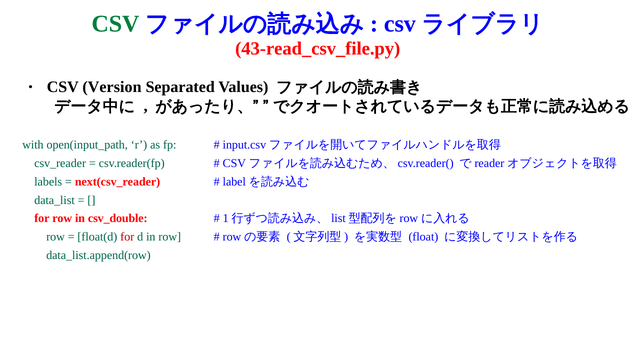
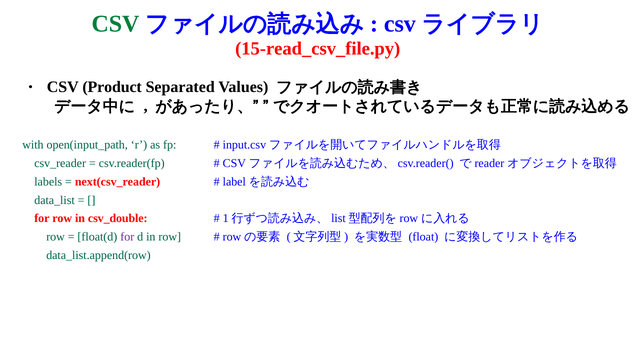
43-read_csv_file.py: 43-read_csv_file.py -> 15-read_csv_file.py (318, 49)
Version: Version -> Product (112, 87)
for colour: red -> purple (127, 237)
